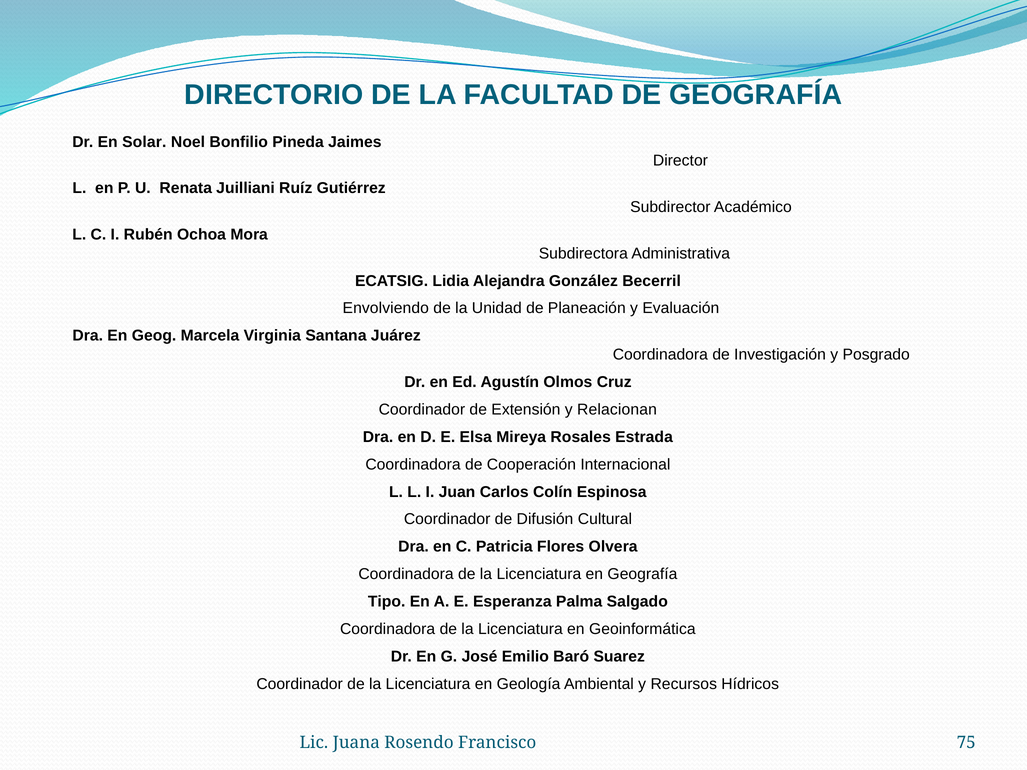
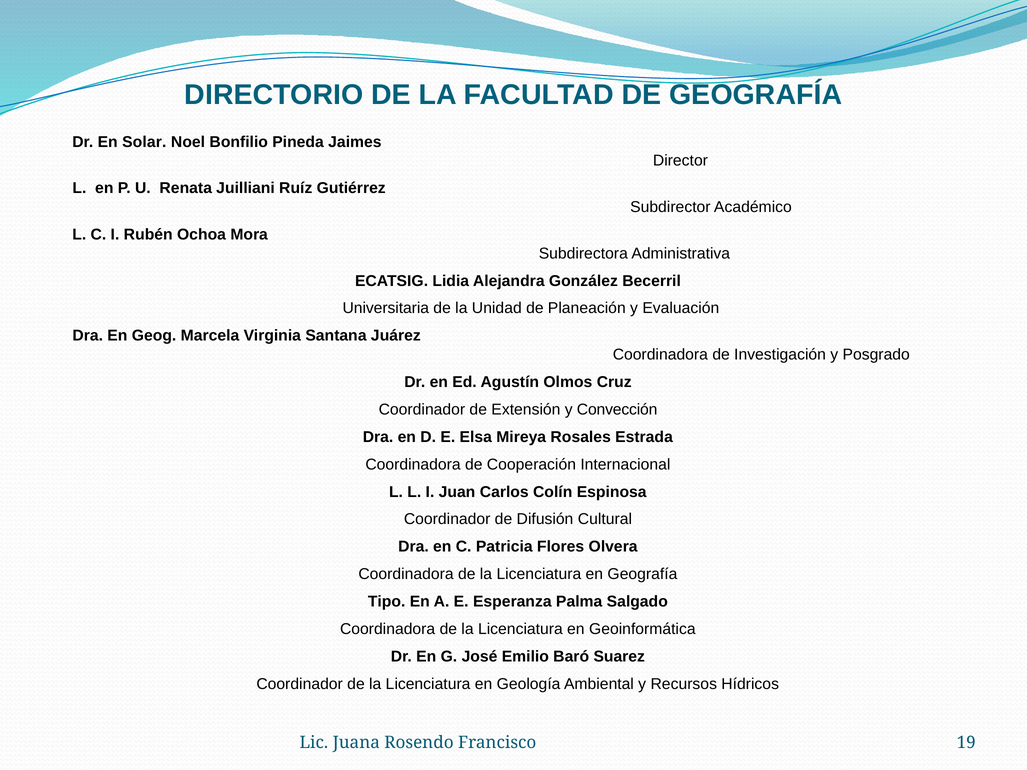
Envolviendo: Envolviendo -> Universitaria (386, 308)
Relacionan: Relacionan -> Convección (617, 410)
75: 75 -> 19 (966, 743)
